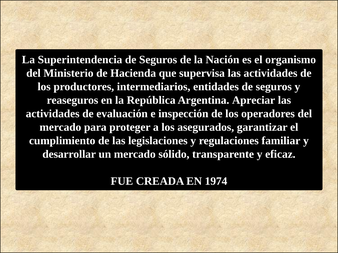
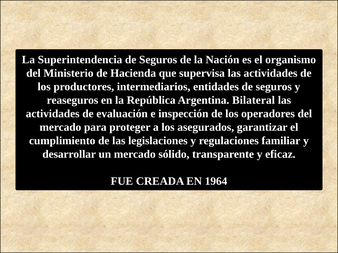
Apreciar: Apreciar -> Bilateral (254, 100)
1974: 1974 -> 1964 (216, 182)
